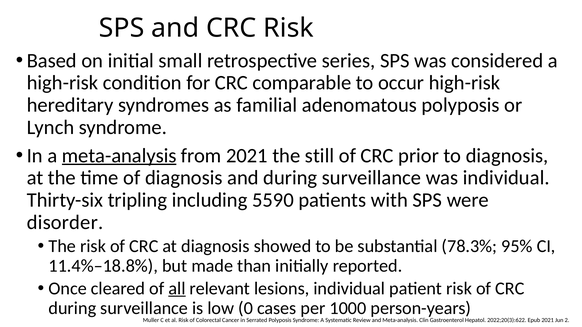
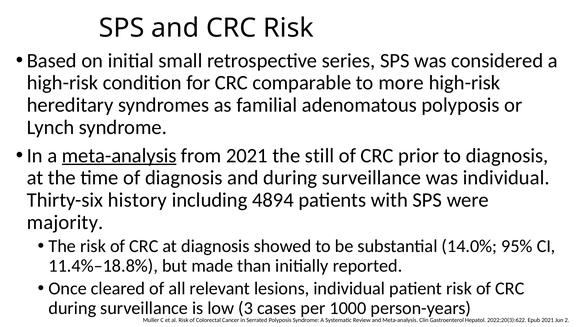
occur: occur -> more (401, 83)
tripling: tripling -> history (137, 200)
5590: 5590 -> 4894 (273, 200)
disorder: disorder -> majority (65, 223)
78.3%: 78.3% -> 14.0% (469, 246)
all underline: present -> none (177, 289)
0: 0 -> 3 (246, 308)
